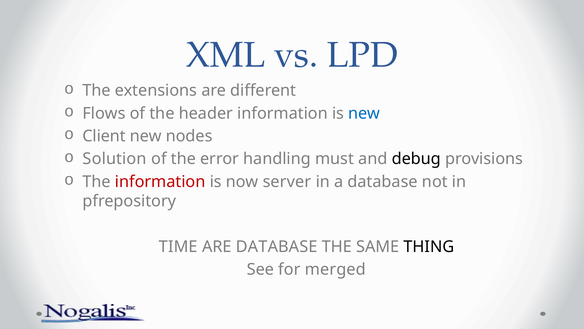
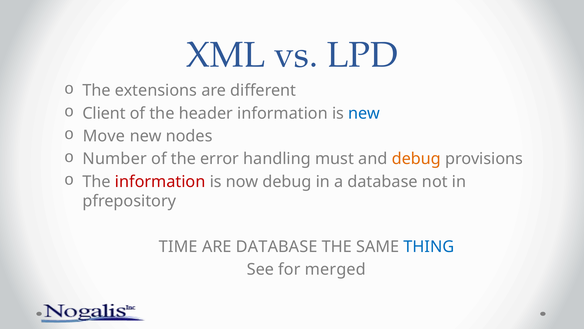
Flows: Flows -> Client (104, 113)
Client: Client -> Move (104, 136)
Solution: Solution -> Number (115, 159)
debug colour: black -> orange (416, 159)
now server: server -> debug (287, 181)
THING colour: black -> blue (429, 246)
